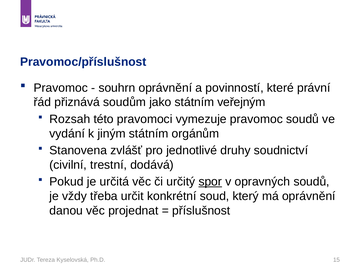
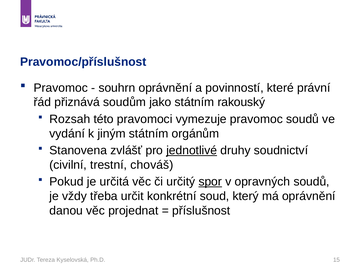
veřejným: veřejným -> rakouský (241, 102)
jednotlivé underline: none -> present (192, 150)
dodává: dodává -> chováš (152, 165)
